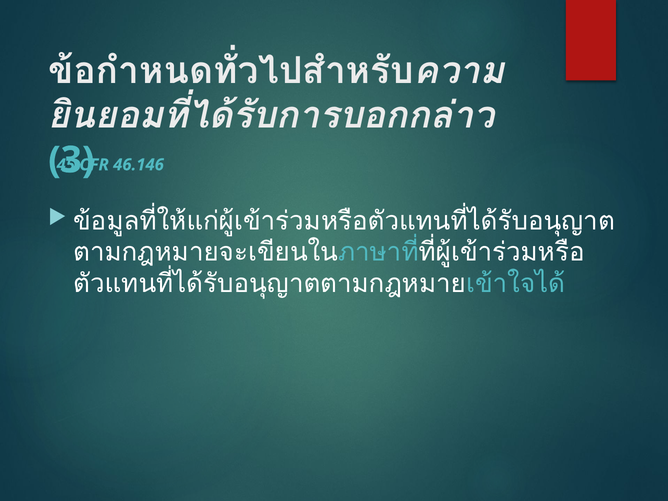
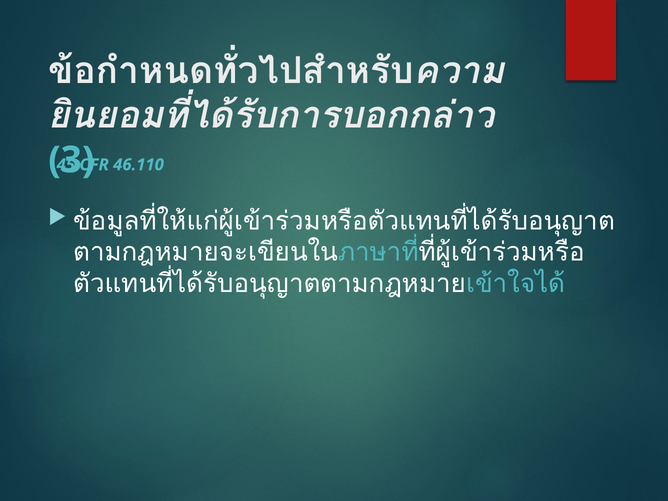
46.146: 46.146 -> 46.110 (139, 165)
